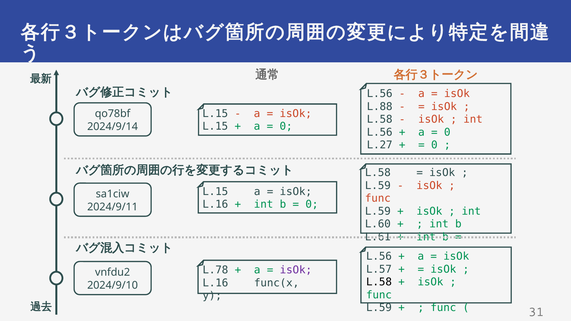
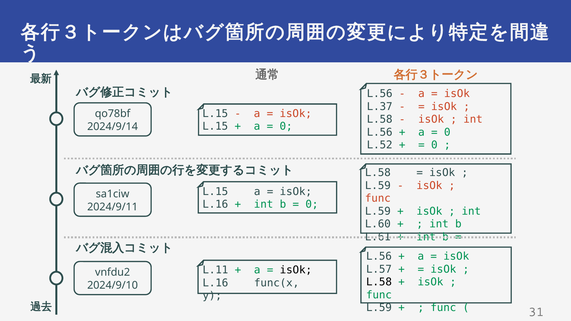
L.88: L.88 -> L.37 (380, 107)
L.27: L.27 -> L.52 (380, 145)
L.78: L.78 -> L.11 (215, 270)
isOk colour: purple -> black (296, 270)
